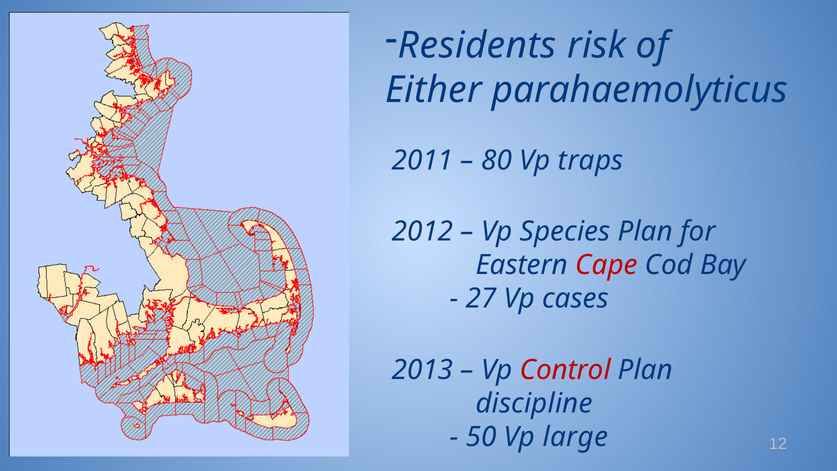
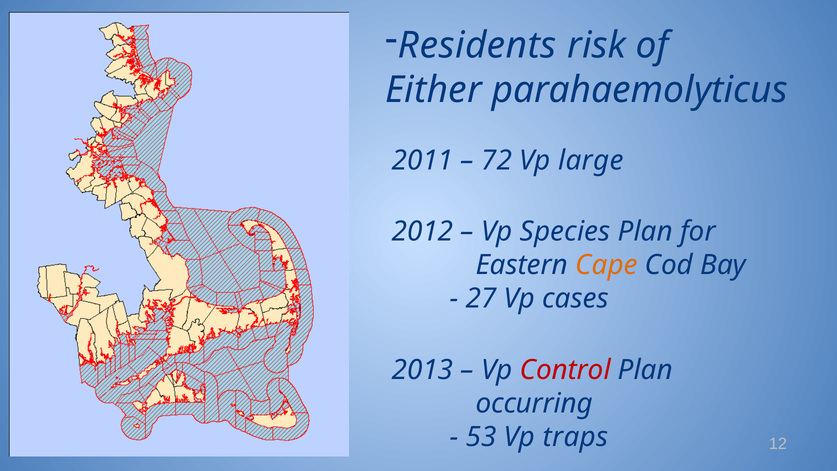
80: 80 -> 72 (497, 161)
traps: traps -> large (591, 161)
Cape colour: red -> orange (607, 265)
discipline: discipline -> occurring (534, 403)
50: 50 -> 53 (481, 437)
large: large -> traps (575, 437)
